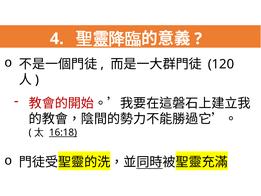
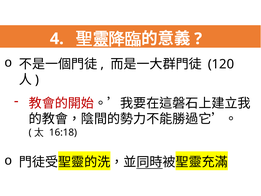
16:18 underline: present -> none (63, 132)
